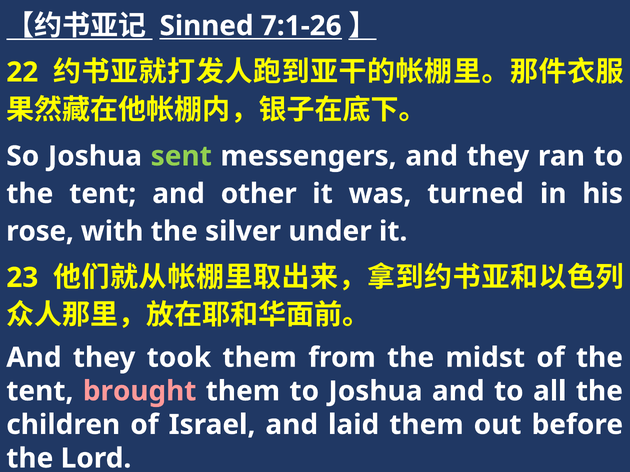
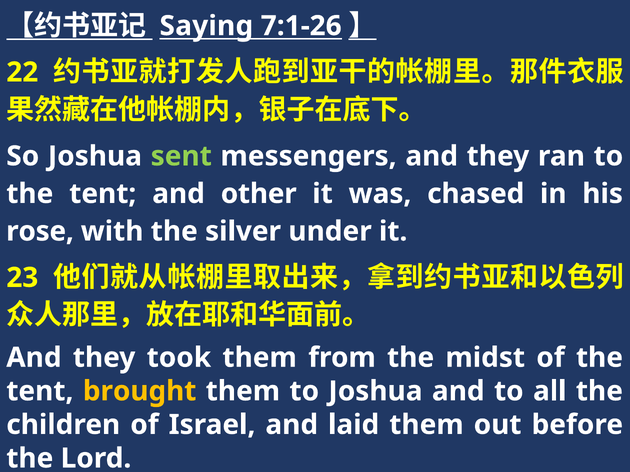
Sinned: Sinned -> Saying (206, 26)
turned: turned -> chased (476, 194)
brought colour: pink -> yellow (140, 392)
